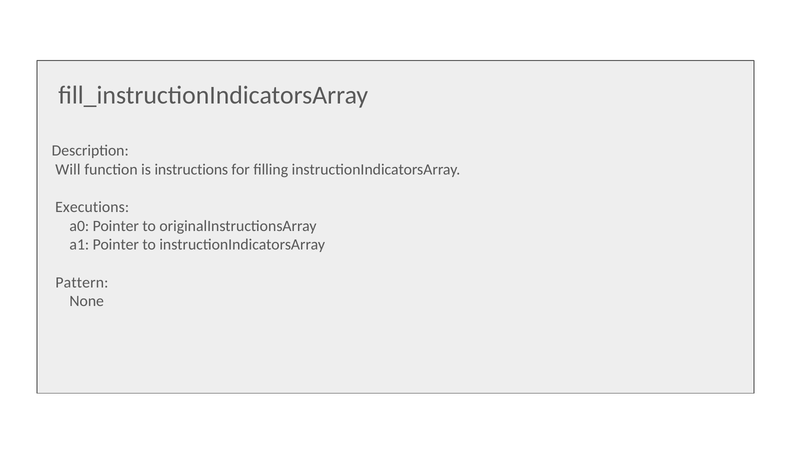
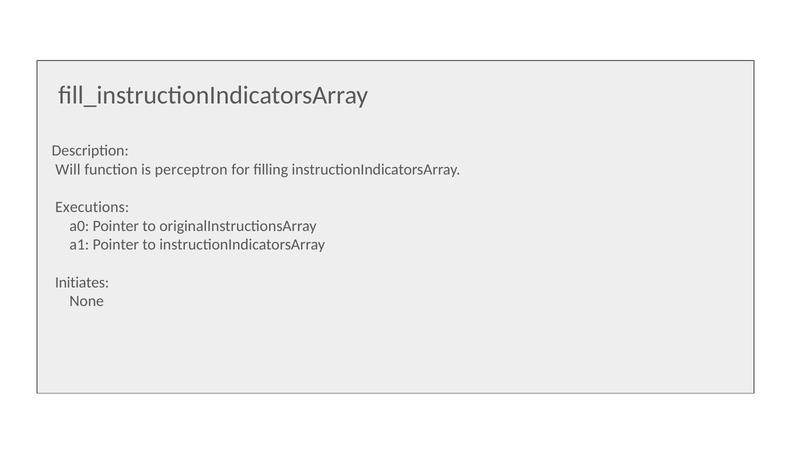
instructions: instructions -> perceptron (191, 169)
Pattern: Pattern -> Initiates (82, 282)
